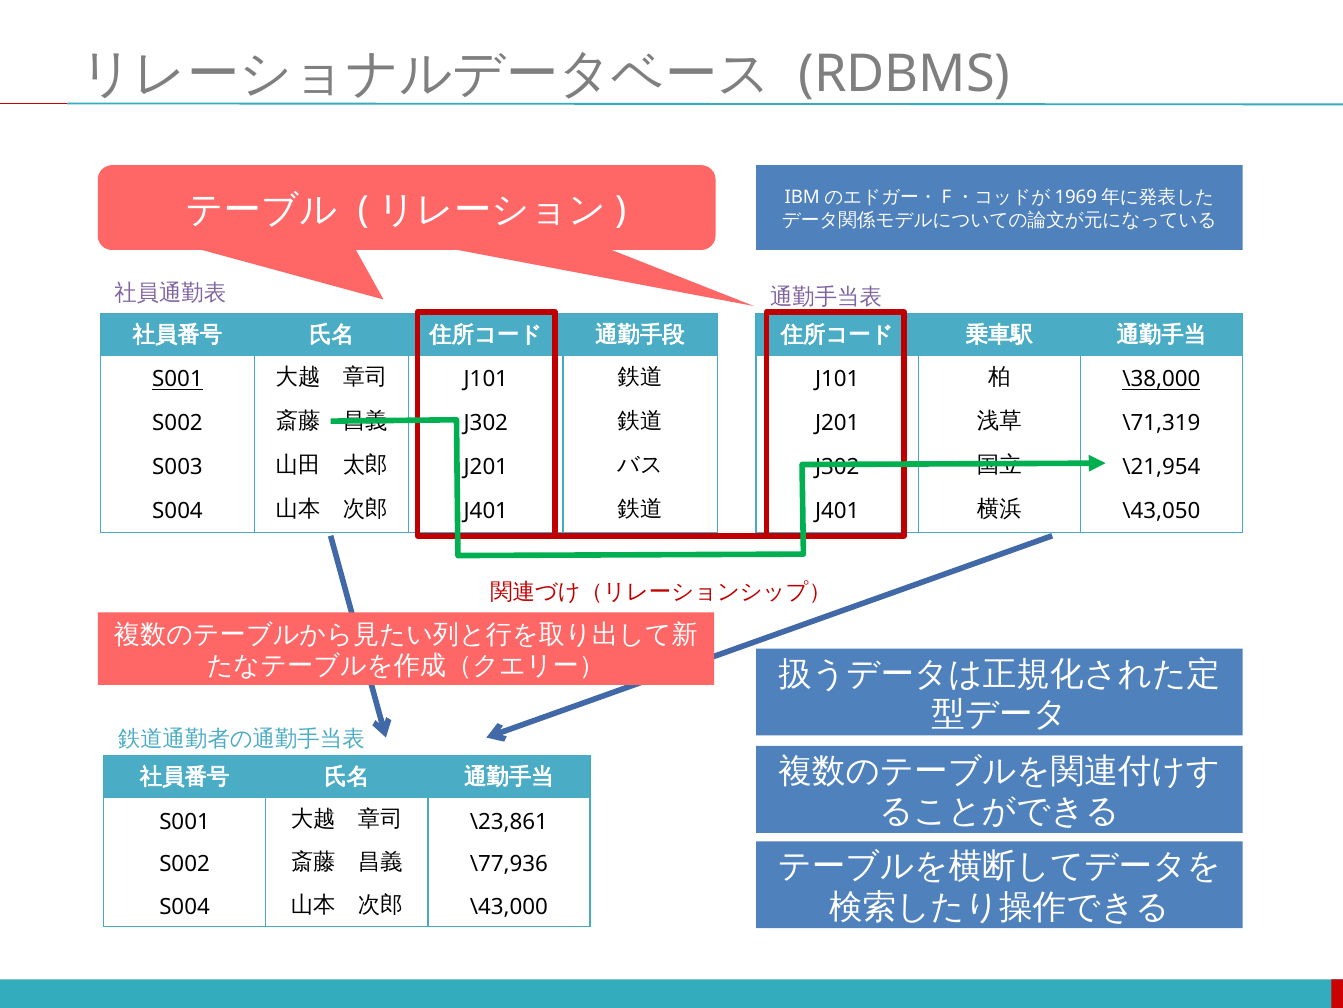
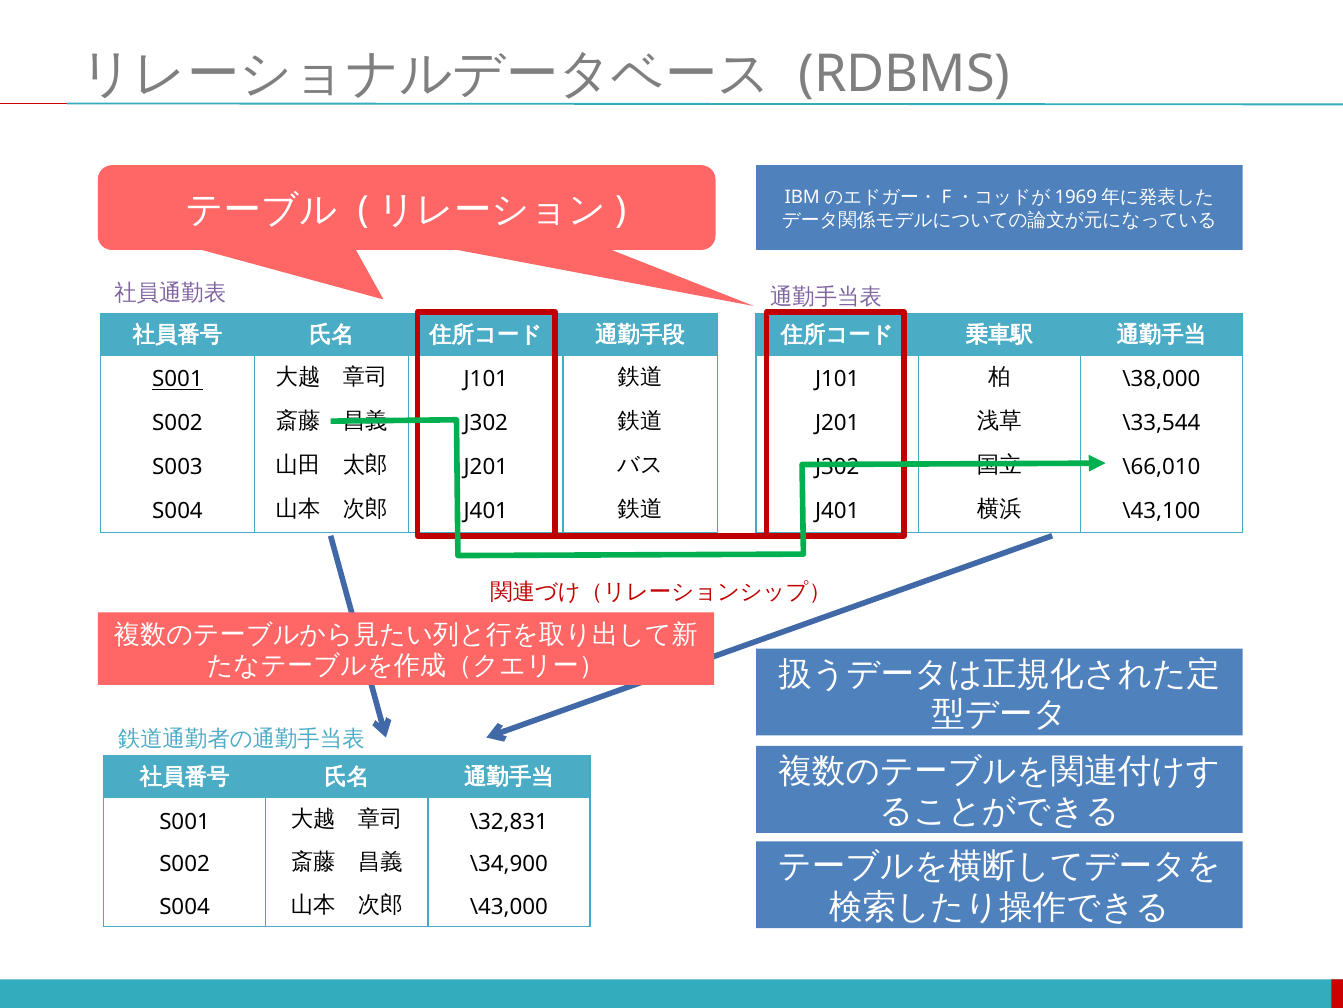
\38,000 underline: present -> none (1161, 379)
\71,319: \71,319 -> \33,544 (1161, 423)
\21,954: \21,954 -> \66,010 (1161, 467)
\43,050: \43,050 -> \43,100 (1161, 511)
\23,861: \23,861 -> \32,831 (509, 821)
\77,936: \77,936 -> \34,900 (509, 864)
